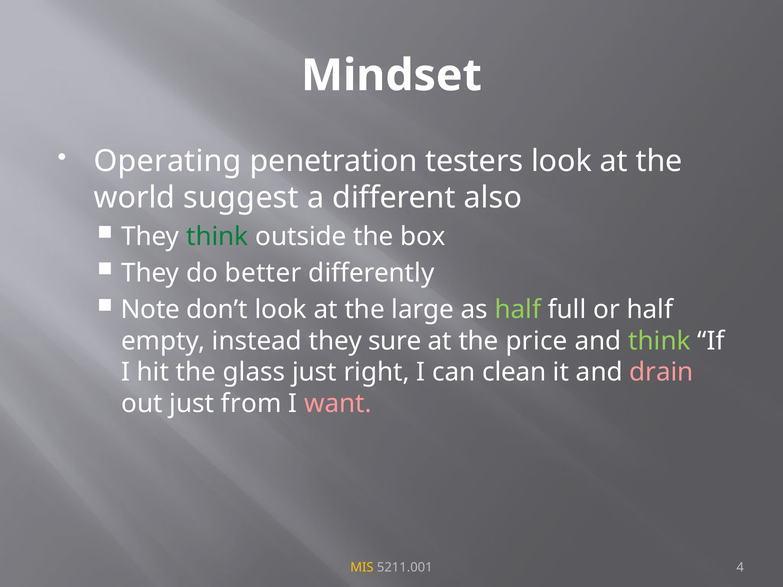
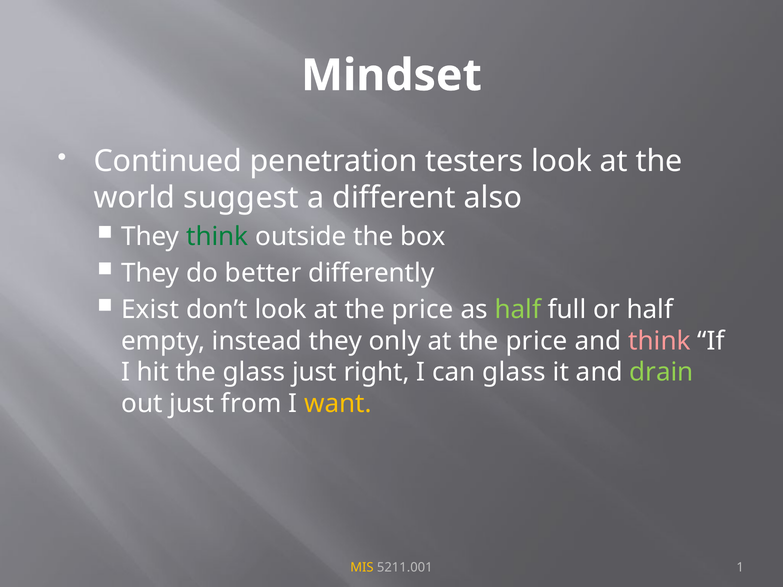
Operating: Operating -> Continued (168, 161)
Note: Note -> Exist (150, 310)
look at the large: large -> price (423, 310)
sure: sure -> only (395, 341)
think colour: light green -> pink (660, 341)
can clean: clean -> glass (514, 372)
drain colour: pink -> light green (661, 372)
want colour: pink -> yellow (338, 404)
4: 4 -> 1 (740, 568)
